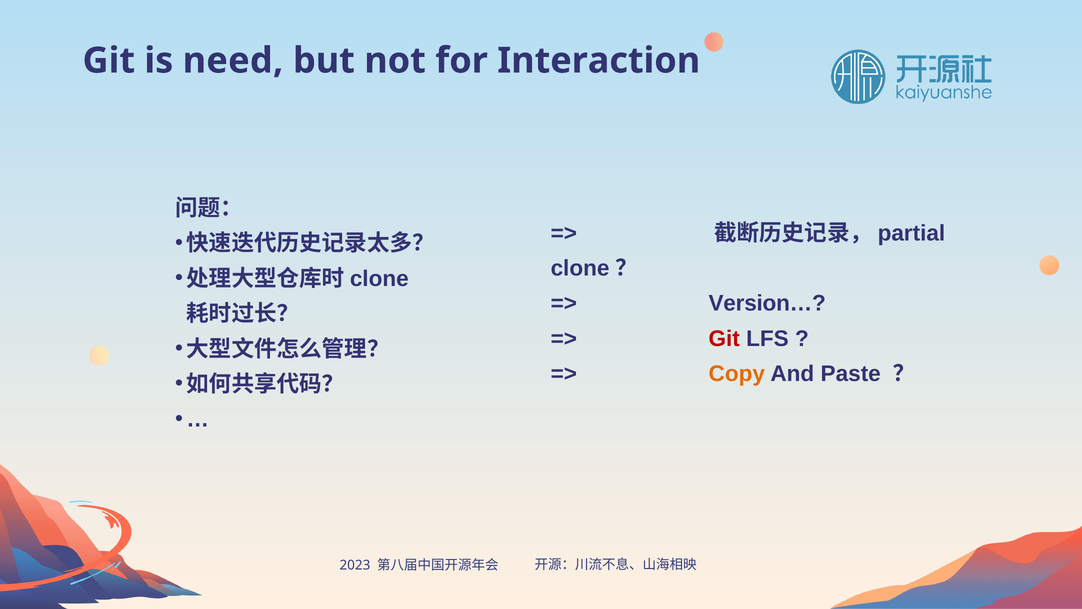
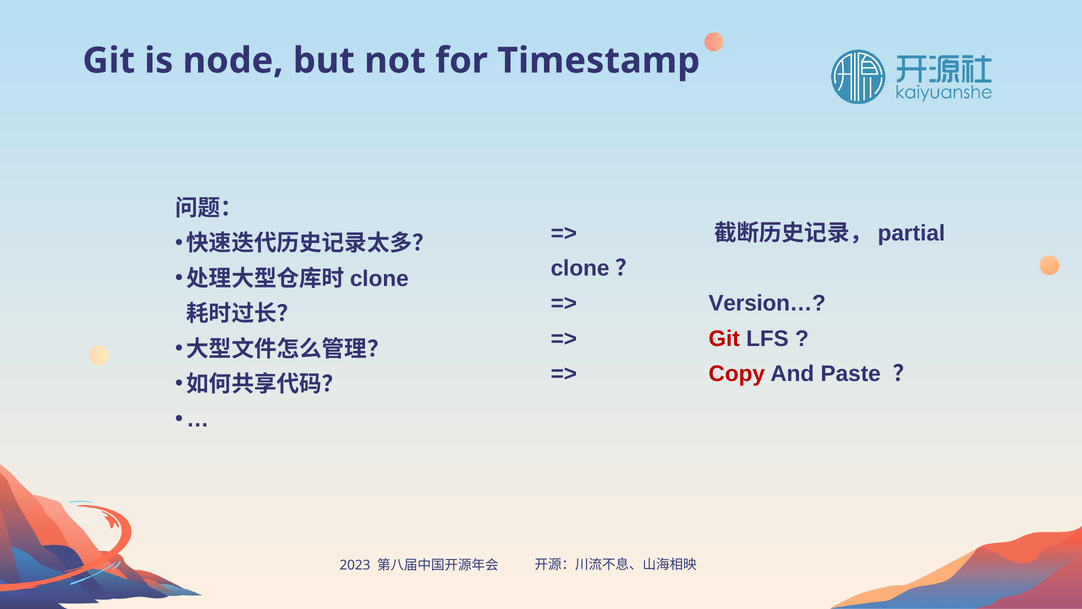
need: need -> node (233, 61)
Interaction: Interaction -> Timestamp (599, 61)
Copy colour: orange -> red (737, 374)
